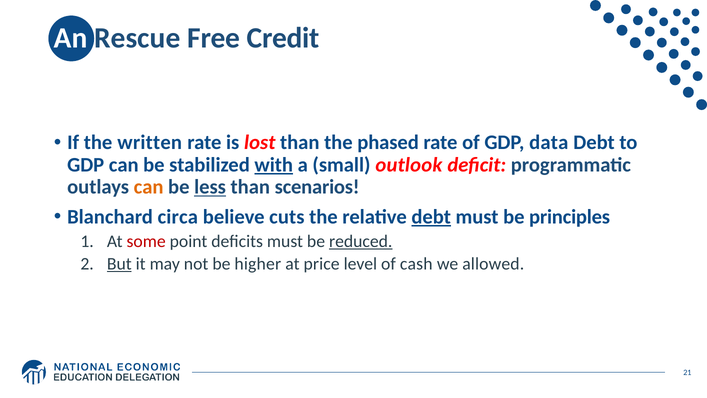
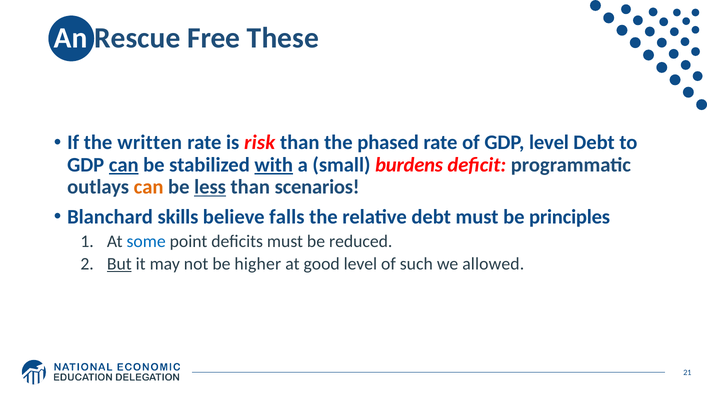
Credit: Credit -> These (283, 38)
lost: lost -> risk (260, 142)
GDP data: data -> level (549, 142)
can underline: none -> present (124, 165)
outlook: outlook -> burdens (409, 165)
circa: circa -> skills (178, 217)
cuts: cuts -> falls (287, 217)
debt underline: present -> none (431, 217)
some colour: red -> blue (146, 241)
reduced underline: present -> none (361, 241)
price: price -> good (322, 264)
cash: cash -> such (416, 264)
